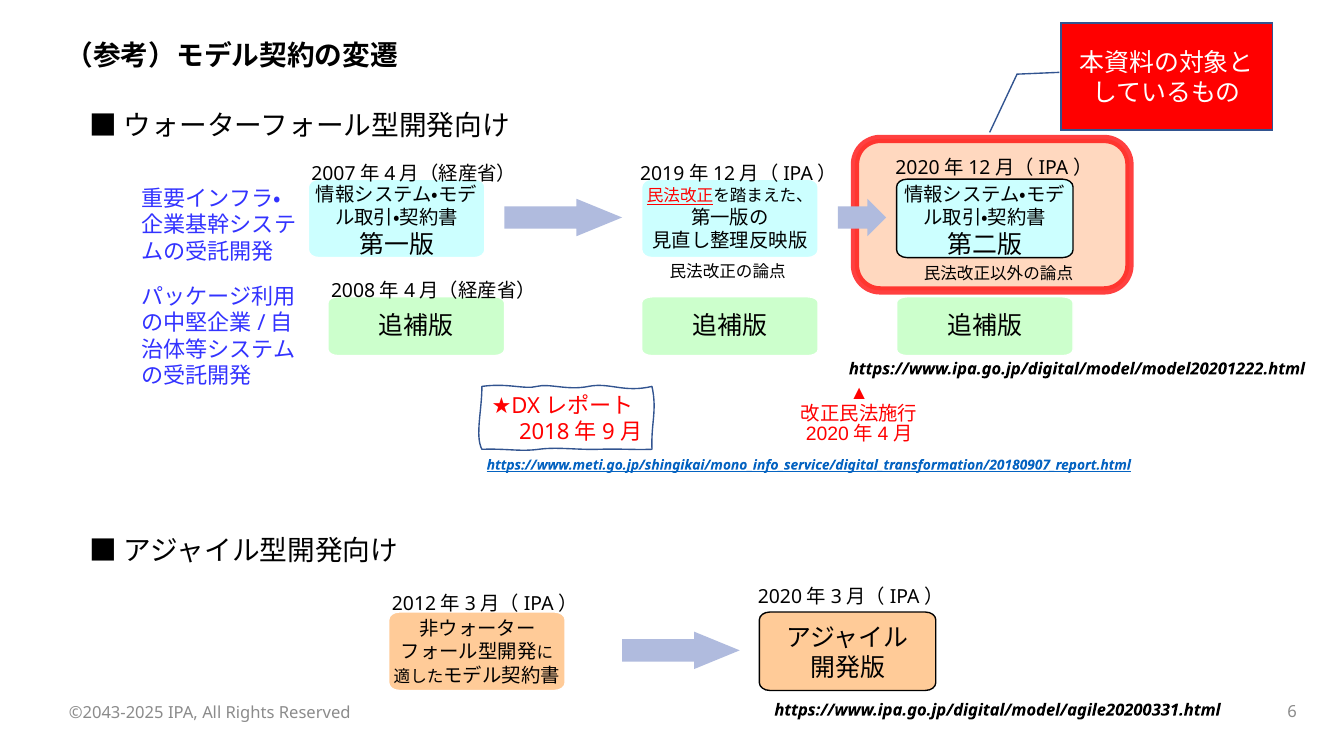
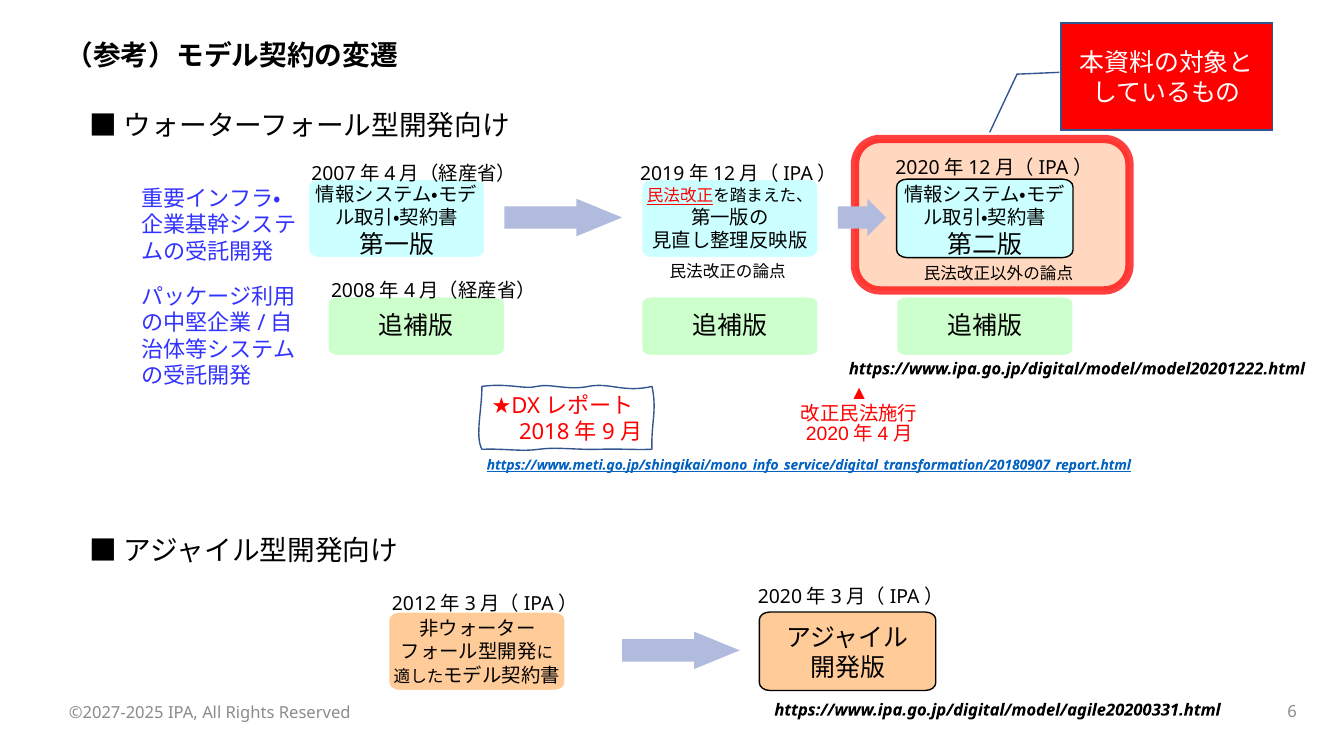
©2043-2025: ©2043-2025 -> ©2027-2025 (116, 713)
